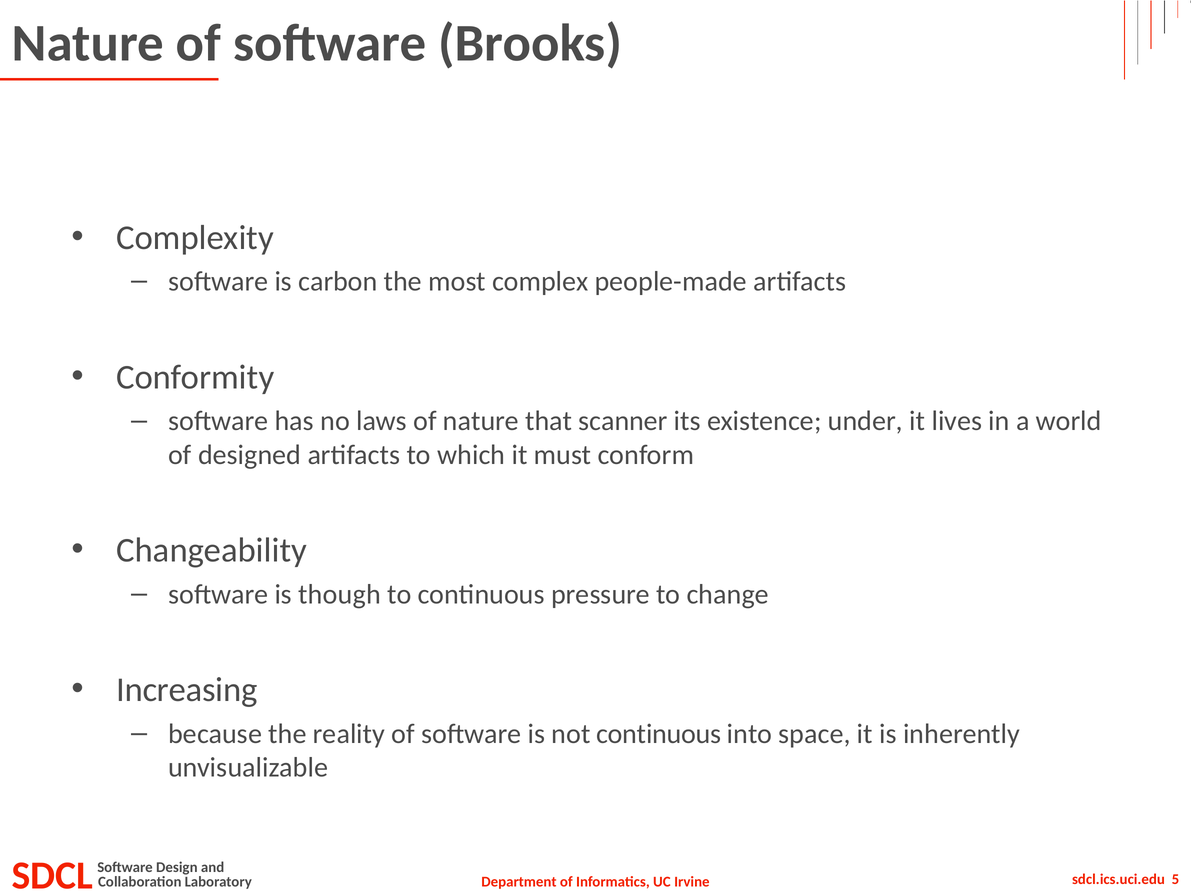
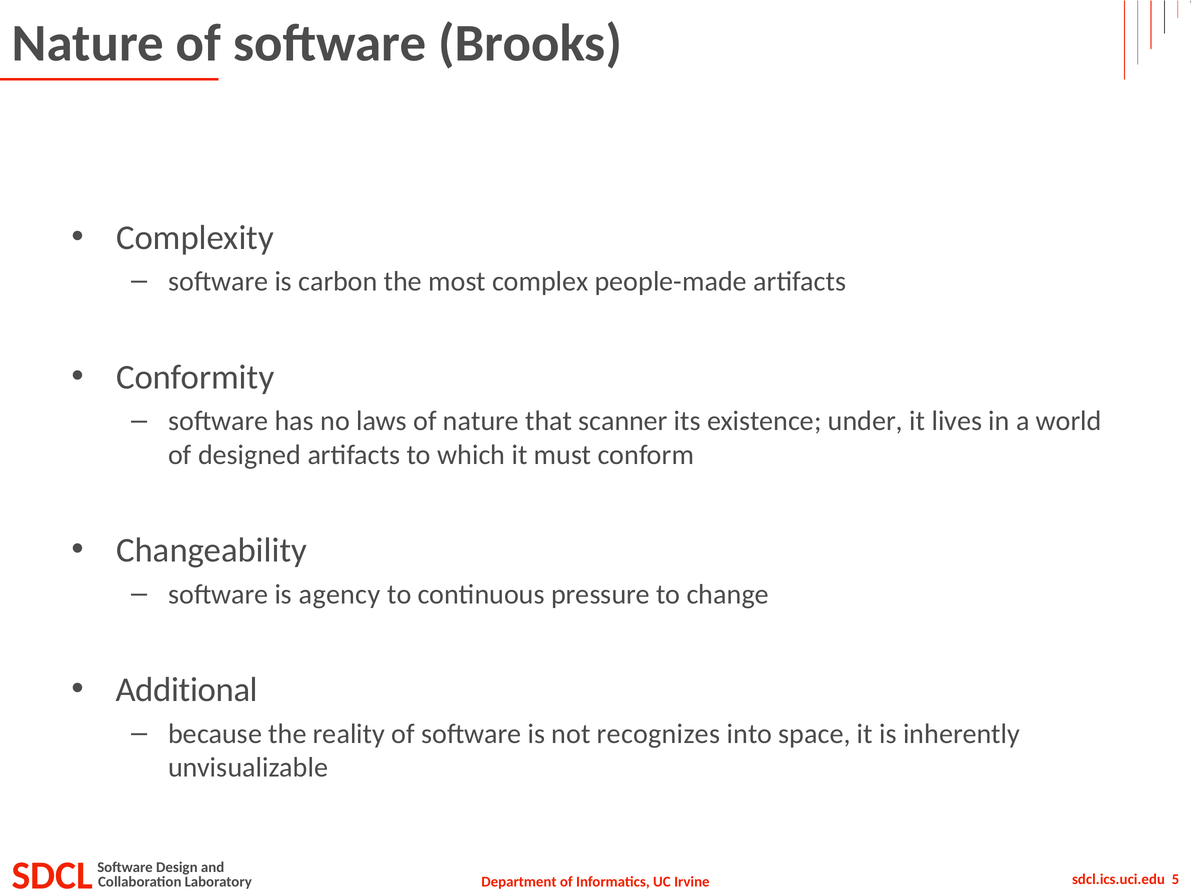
though: though -> agency (340, 594)
Increasing: Increasing -> Additional (187, 690)
not continuous: continuous -> recognizes (659, 734)
